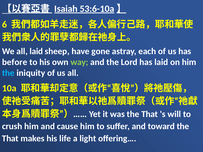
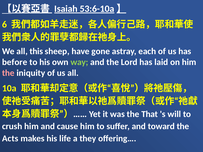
all laid: laid -> this (36, 51)
the colour: light blue -> pink (8, 73)
That: That -> Acts (10, 139)
light: light -> they (88, 139)
